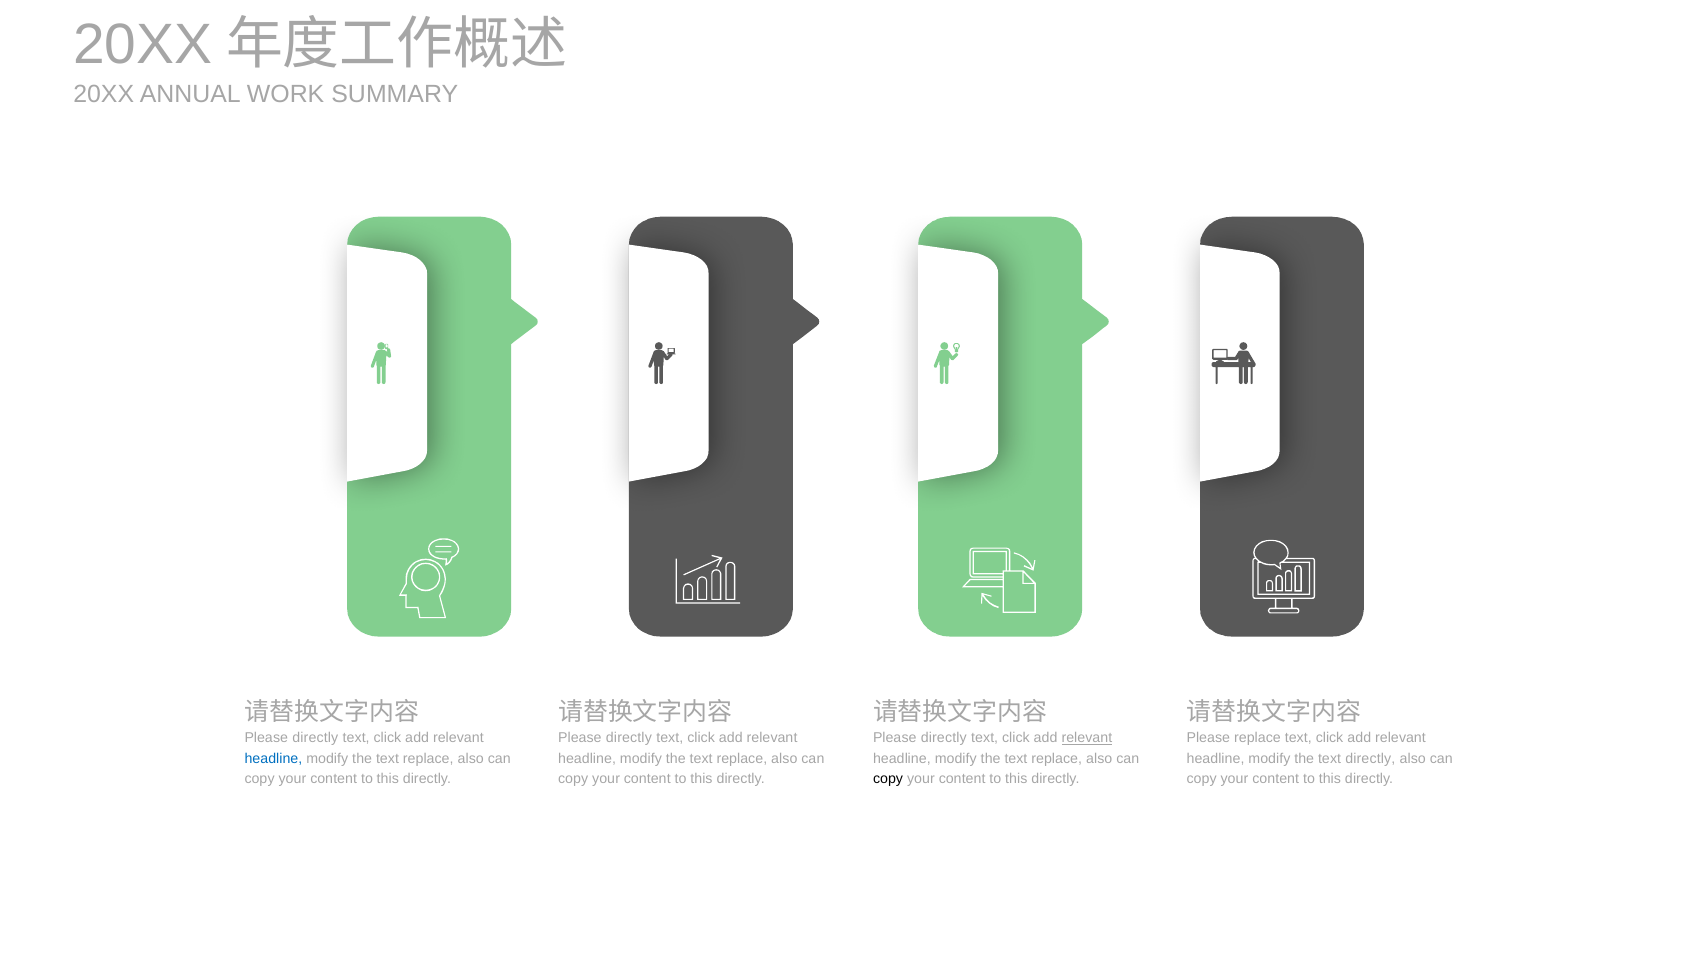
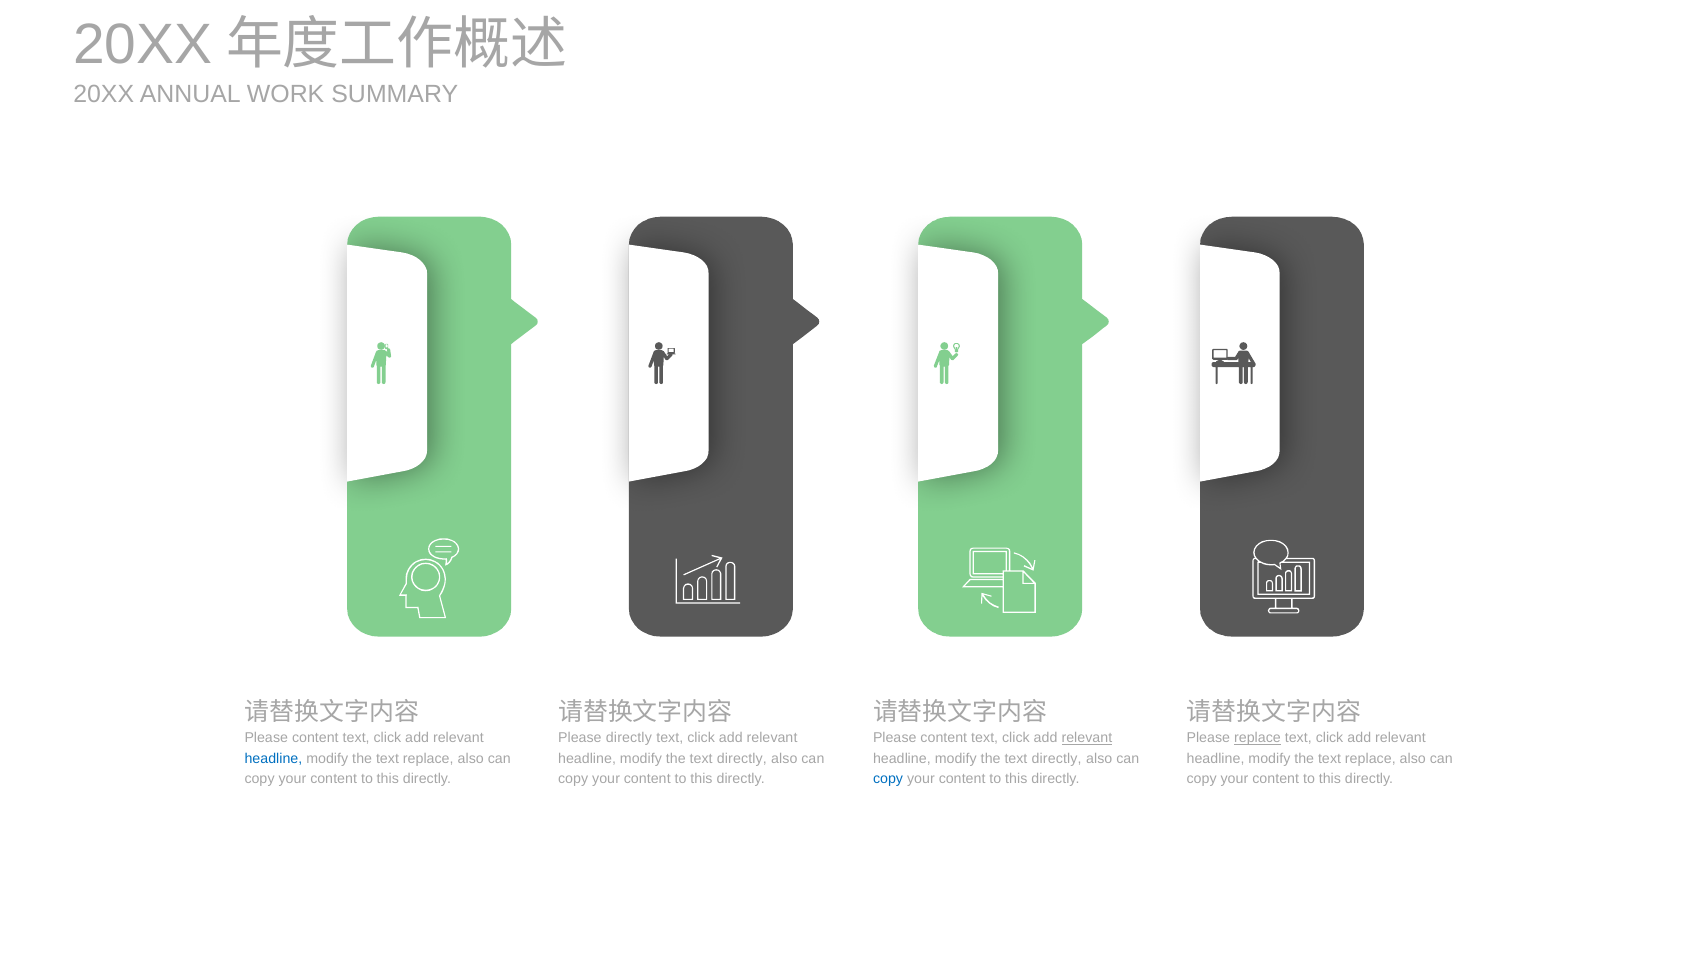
directly: directly -> content (315, 738)
directly: directly -> content (944, 738)
replace underline: none -> present (1257, 738)
replace: replace -> directly (742, 758)
replace: replace -> directly (1057, 758)
directly: directly -> replace (1370, 758)
copy colour: black -> blue (888, 779)
